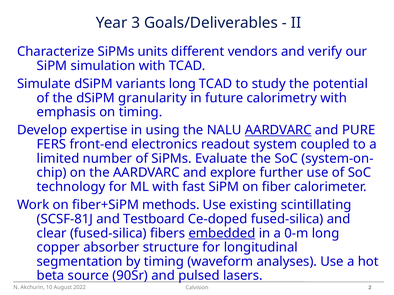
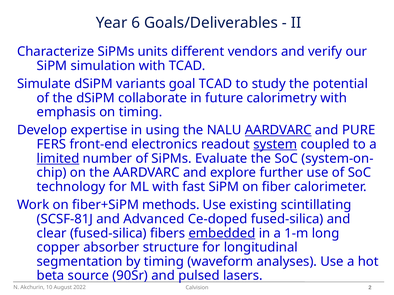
3: 3 -> 6 (136, 23)
variants long: long -> goal (182, 84)
granularity: granularity -> collaborate (153, 98)
system underline: none -> present (275, 145)
limited underline: none -> present (58, 159)
Testboard: Testboard -> Advanced (154, 219)
0-m: 0-m -> 1-m (296, 234)
